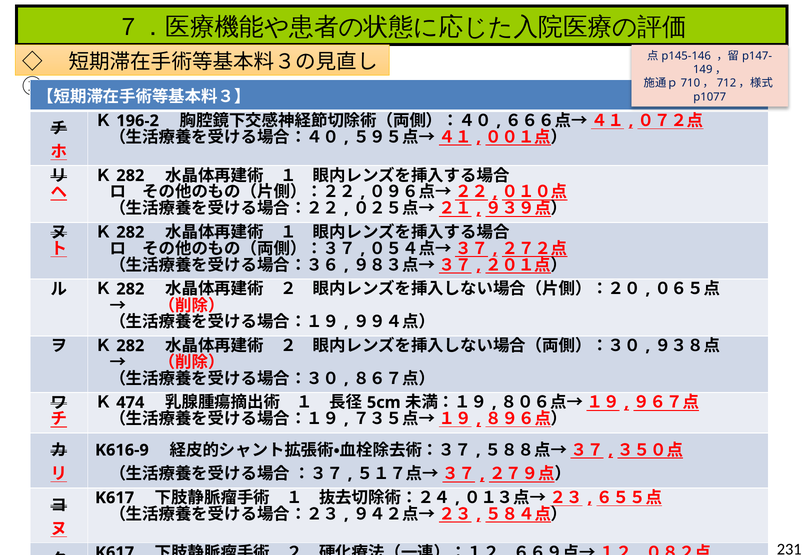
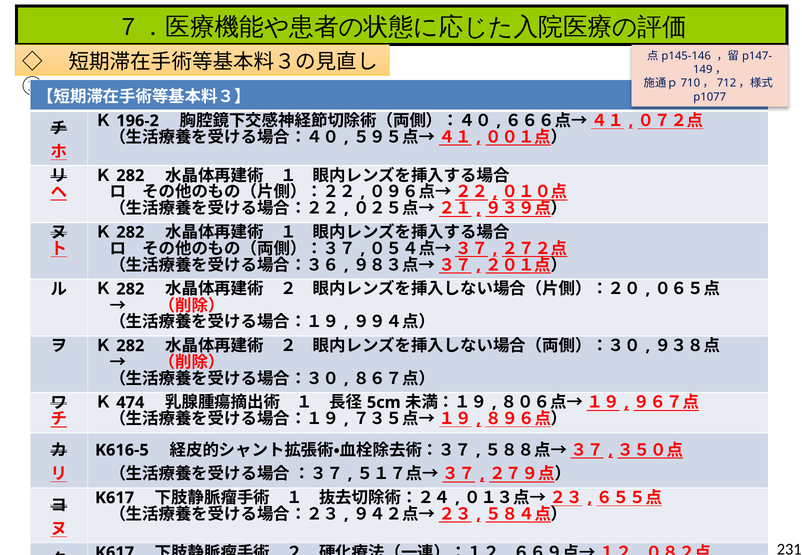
K616-9: K616-9 -> K616-5 (122, 450)
